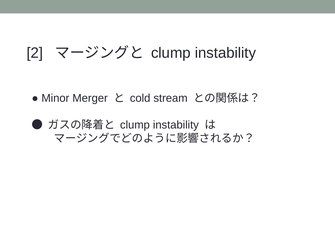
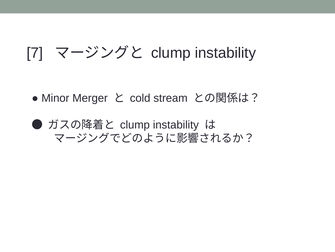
2: 2 -> 7 (35, 53)
